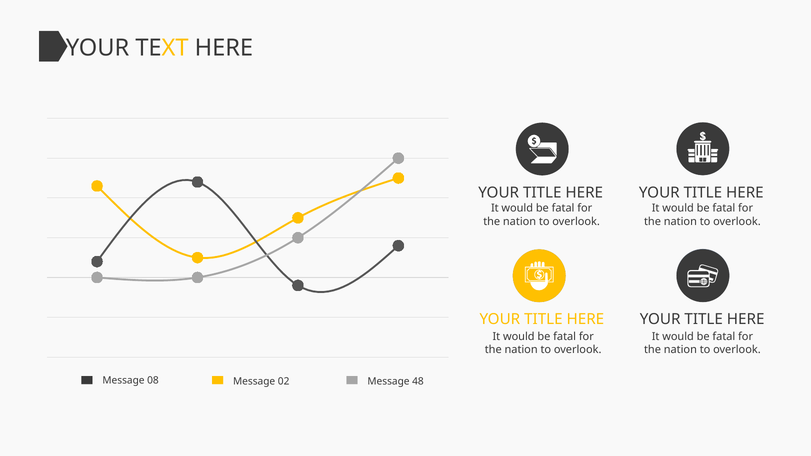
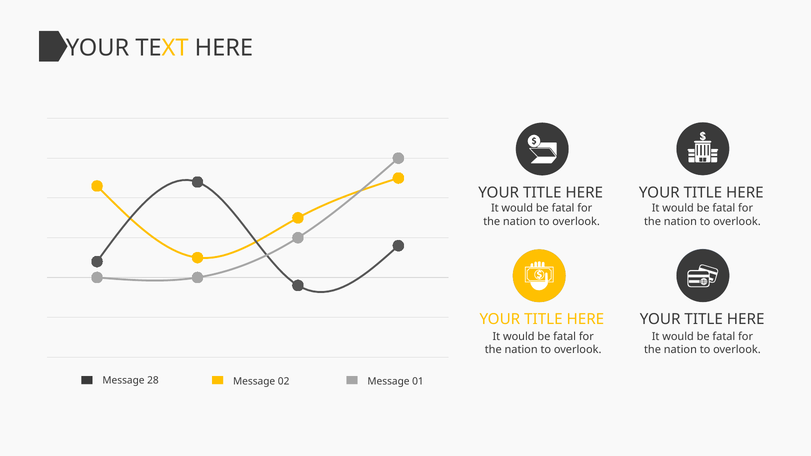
08: 08 -> 28 (153, 381)
48: 48 -> 01 (418, 382)
